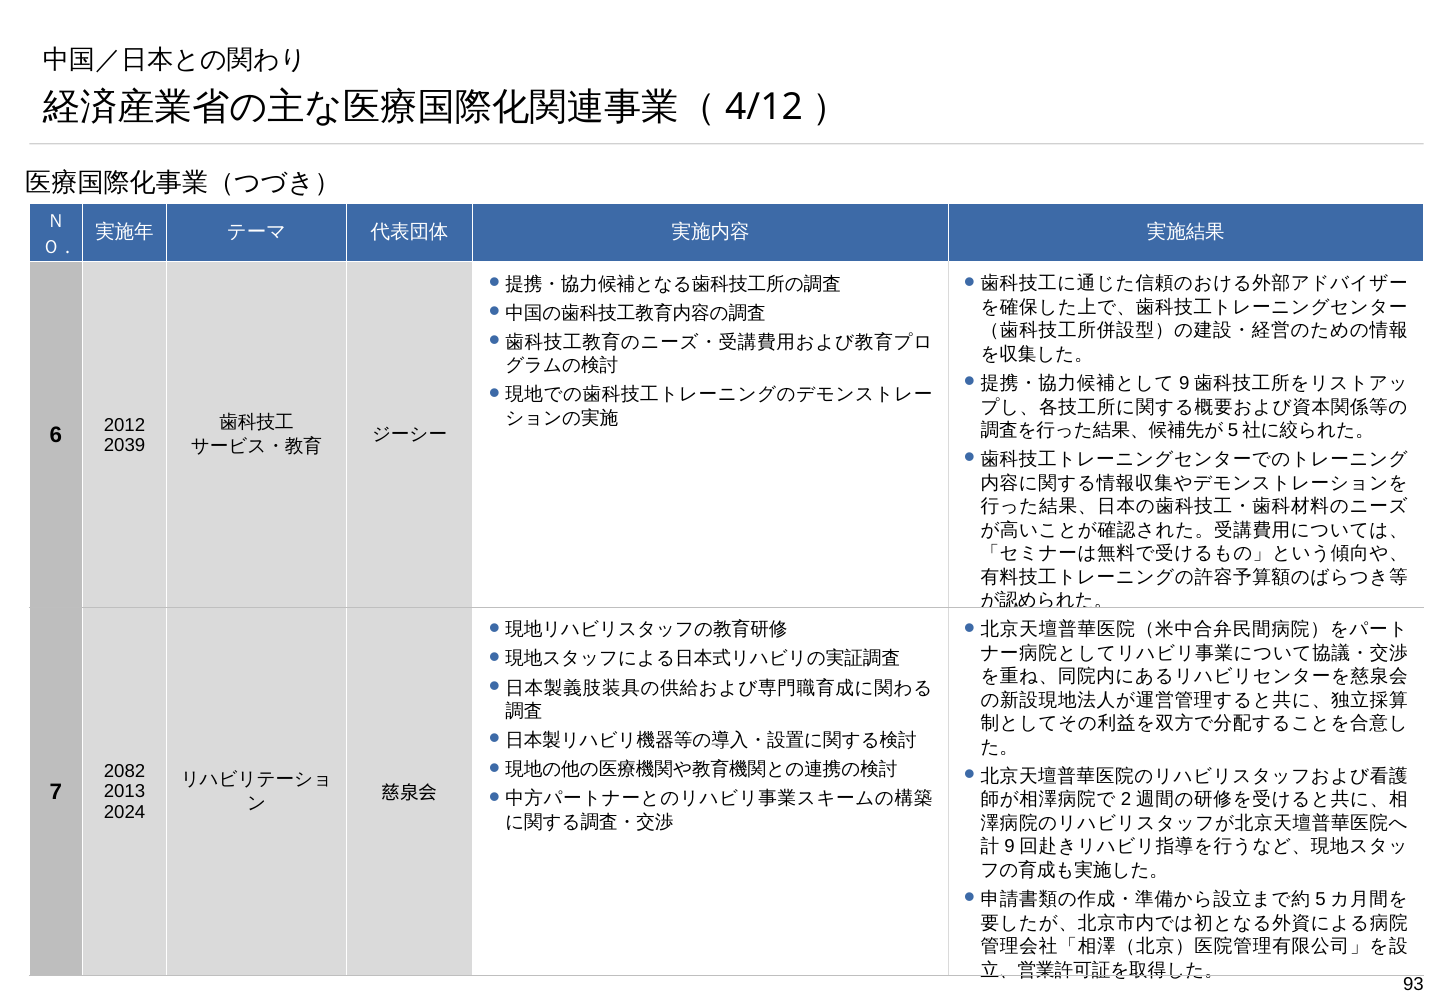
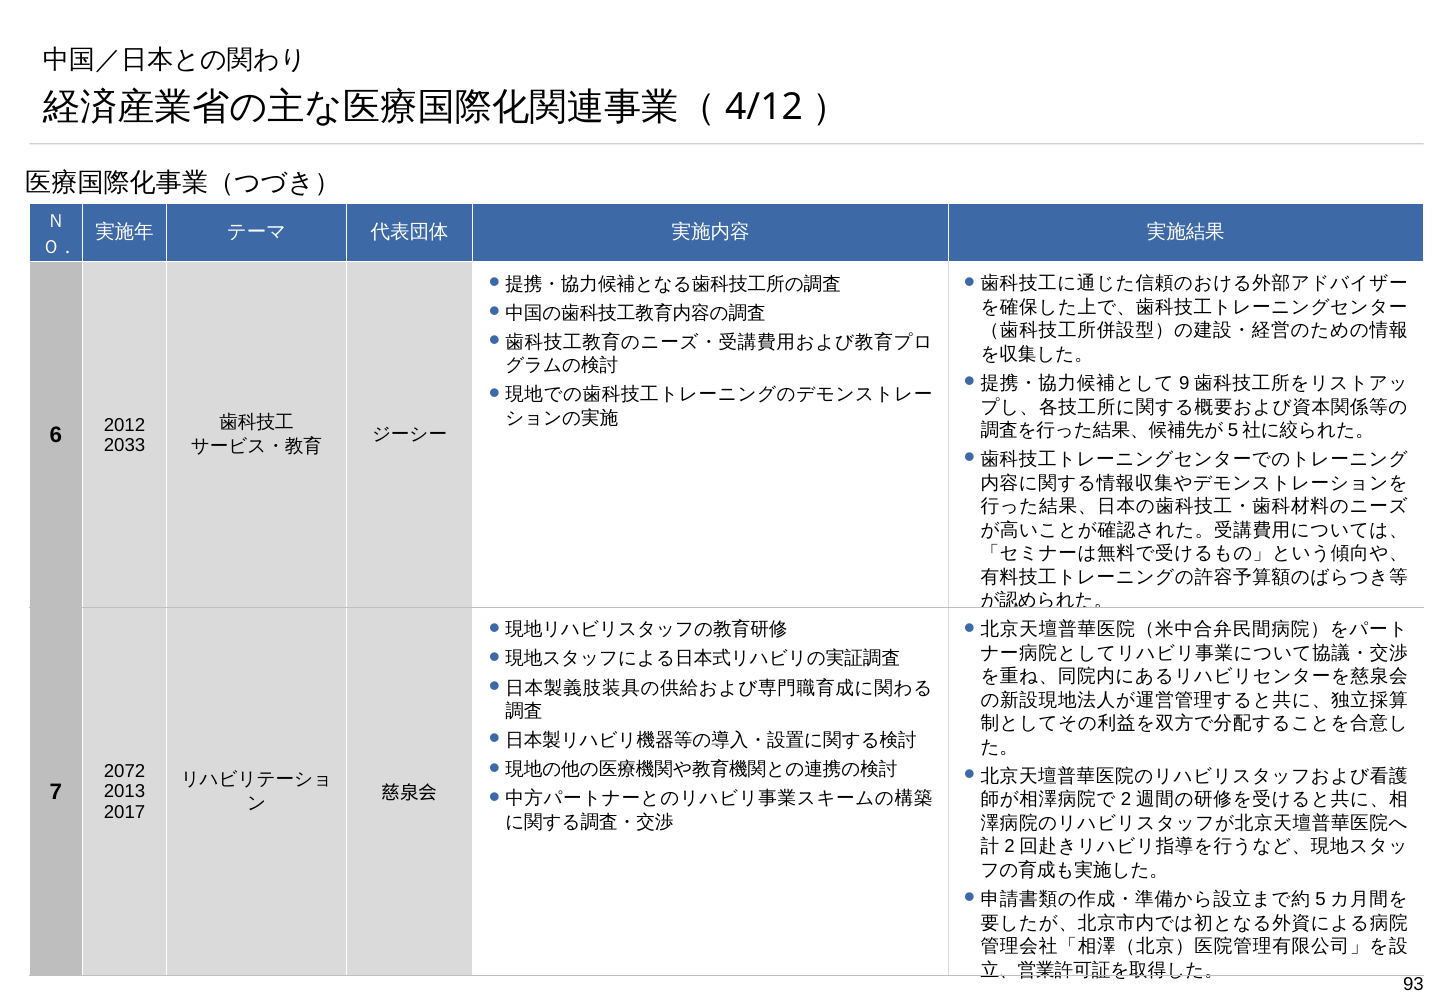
2039: 2039 -> 2033 (125, 446)
2082: 2082 -> 2072 (125, 771)
2024: 2024 -> 2017 (125, 812)
9: 9 -> 2 (1010, 847)
